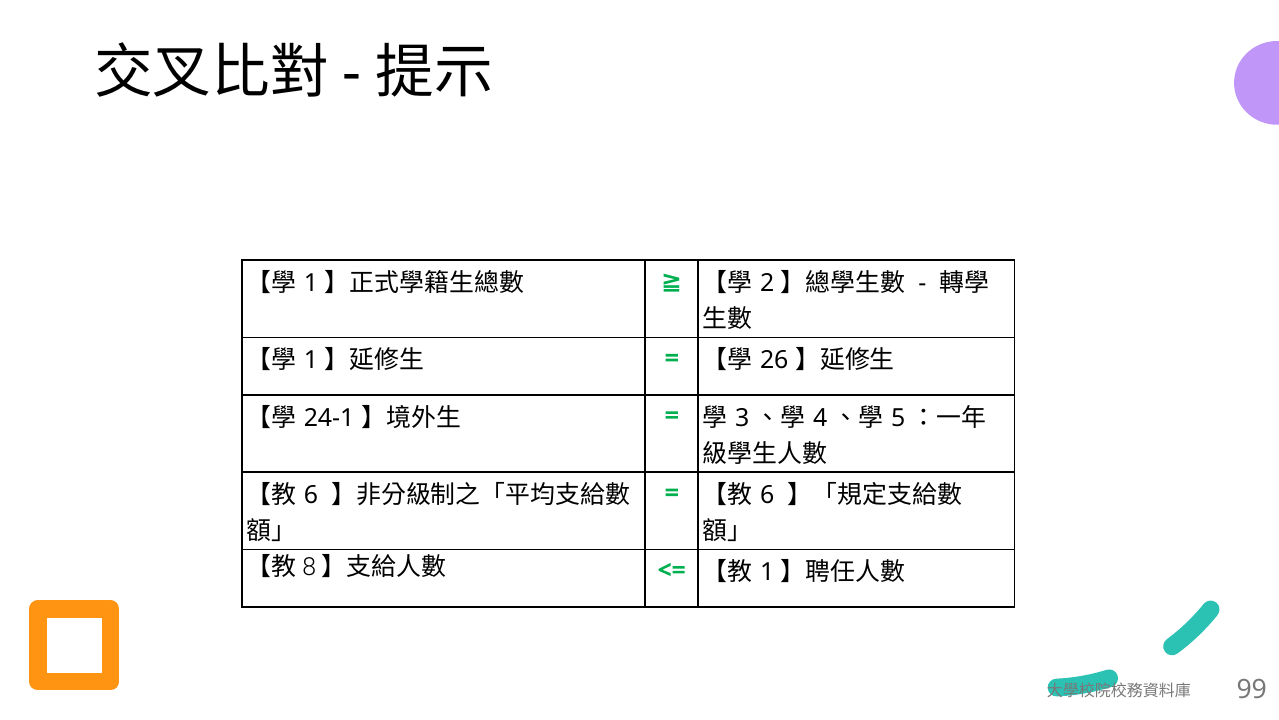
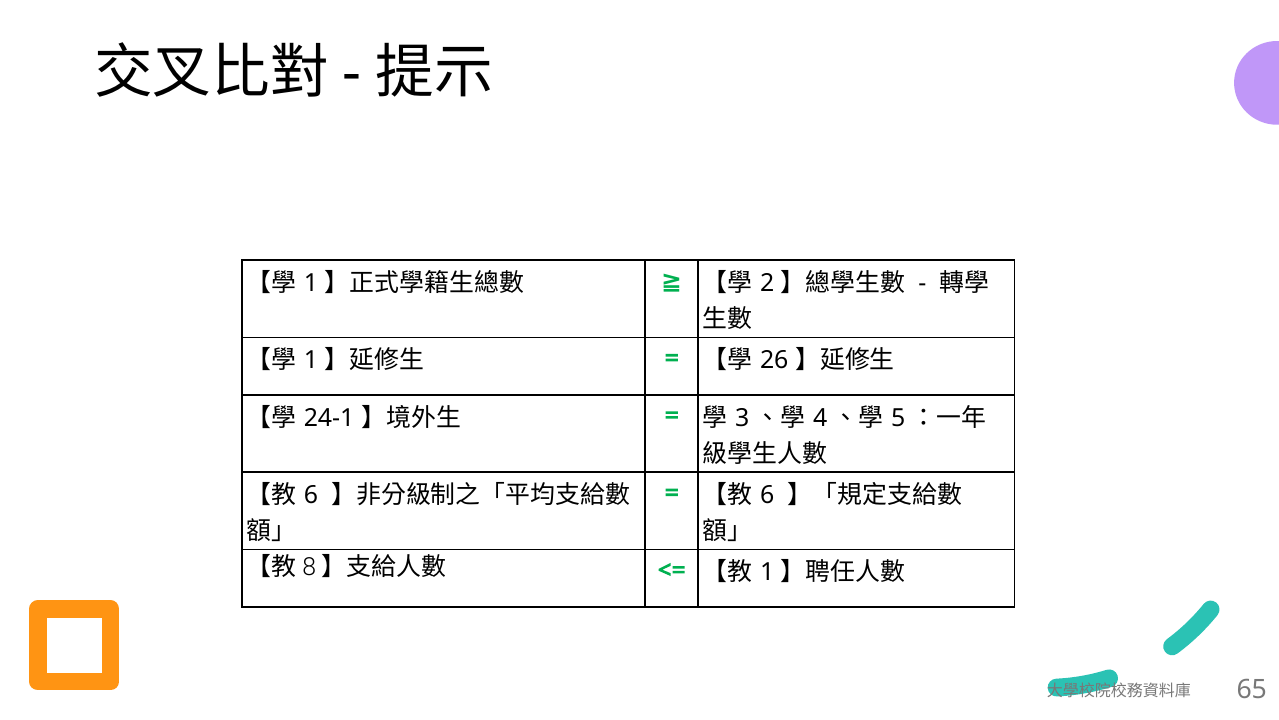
99: 99 -> 65 (1252, 690)
